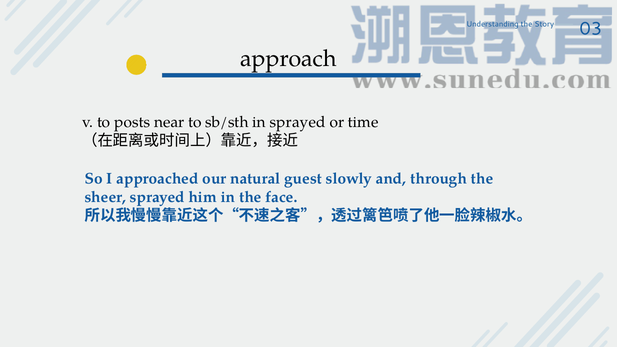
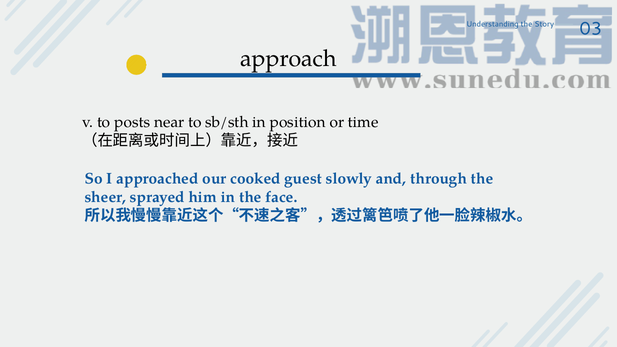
in sprayed: sprayed -> position (298, 122)
natural: natural -> cooked (255, 179)
